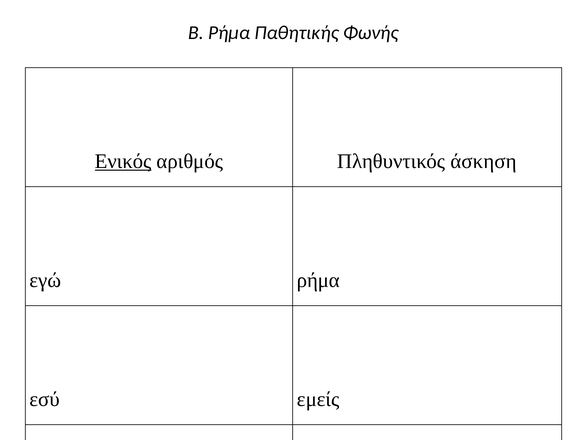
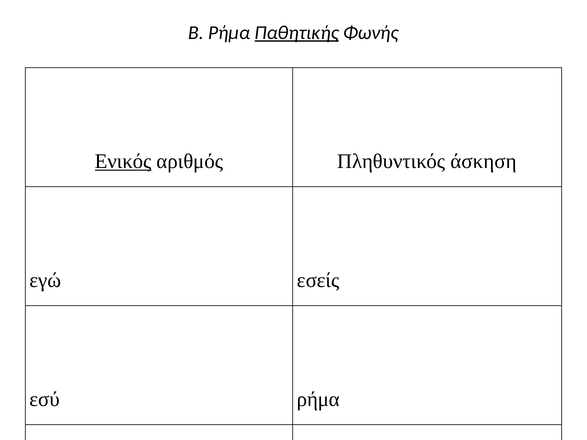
Παθητικής underline: none -> present (297, 33)
εγώ ρήμα: ρήμα -> εσείς (318, 280)
εσύ εμείς: εμείς -> ρήμα (318, 400)
